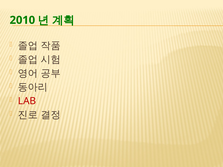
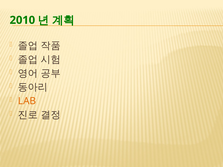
LAB colour: red -> orange (27, 101)
